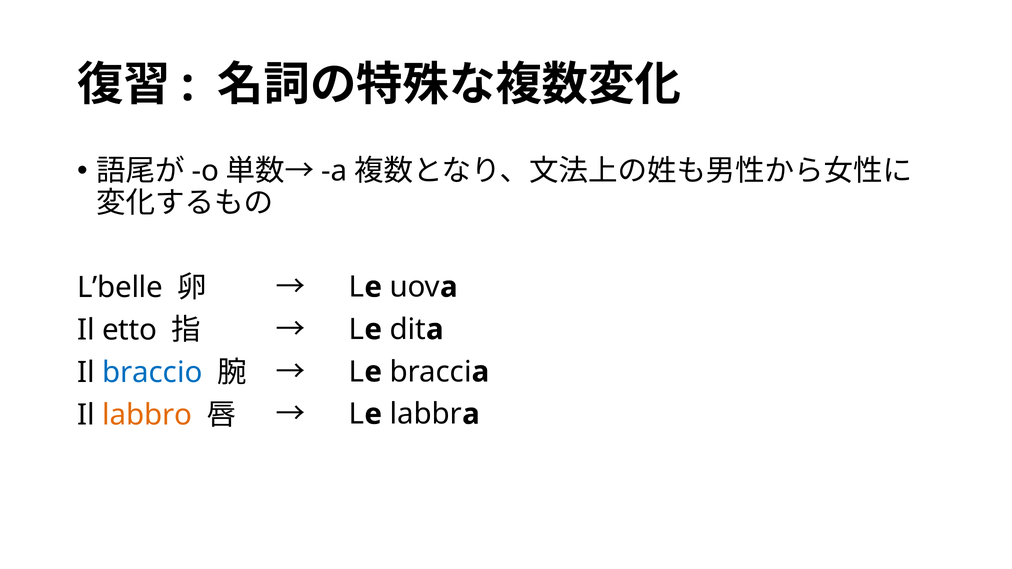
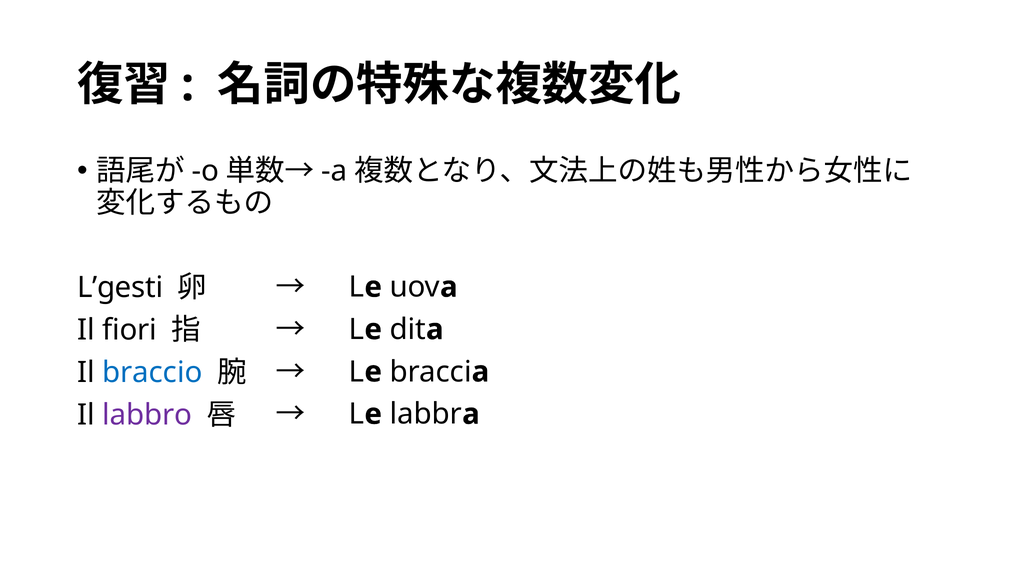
L’belle: L’belle -> L’gesti (120, 288)
etto: etto -> fiori (130, 330)
labbro colour: orange -> purple (147, 415)
